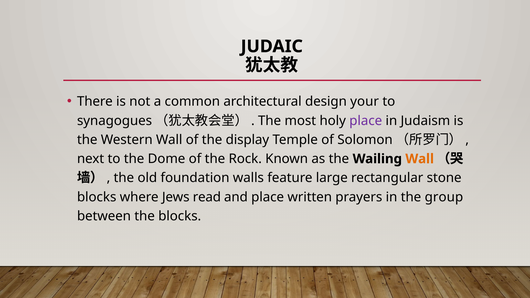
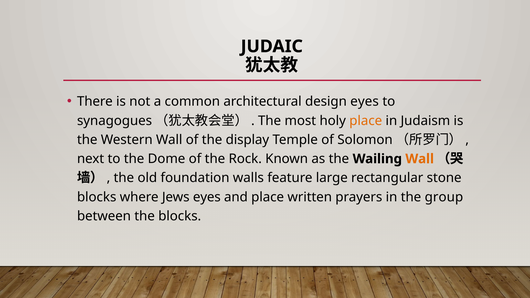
design your: your -> eyes (365, 102)
place colour: purple -> orange (366, 121)
Jews read: read -> eyes (207, 197)
